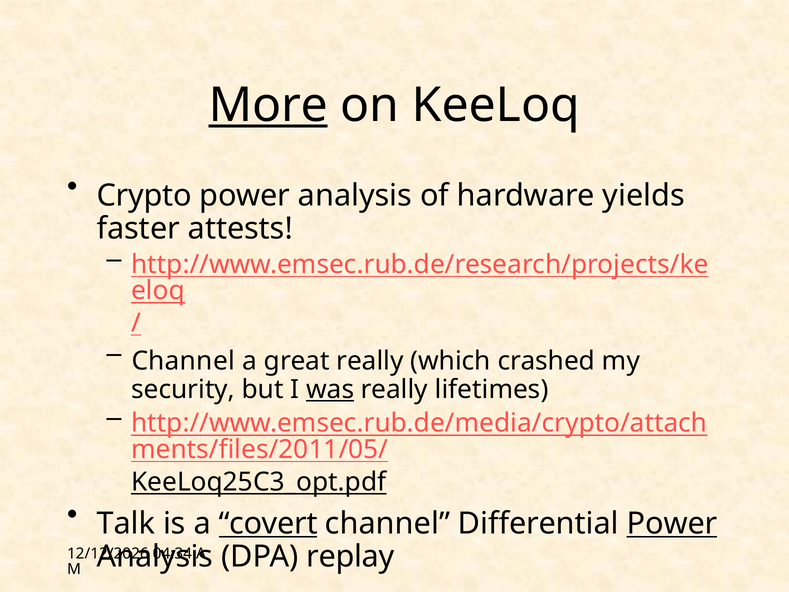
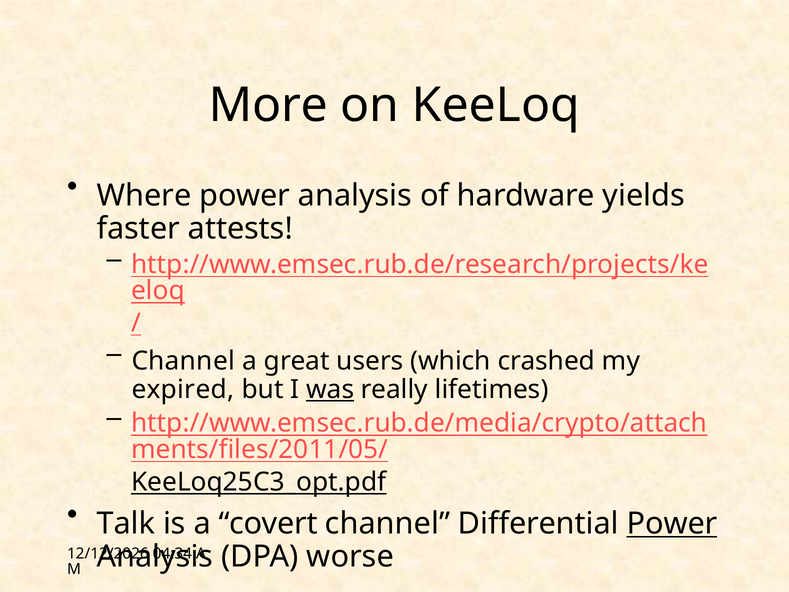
More underline: present -> none (268, 105)
Crypto: Crypto -> Where (144, 195)
great really: really -> users (370, 361)
security: security -> expired (183, 389)
covert underline: present -> none (268, 523)
replay: replay -> worse (350, 556)
